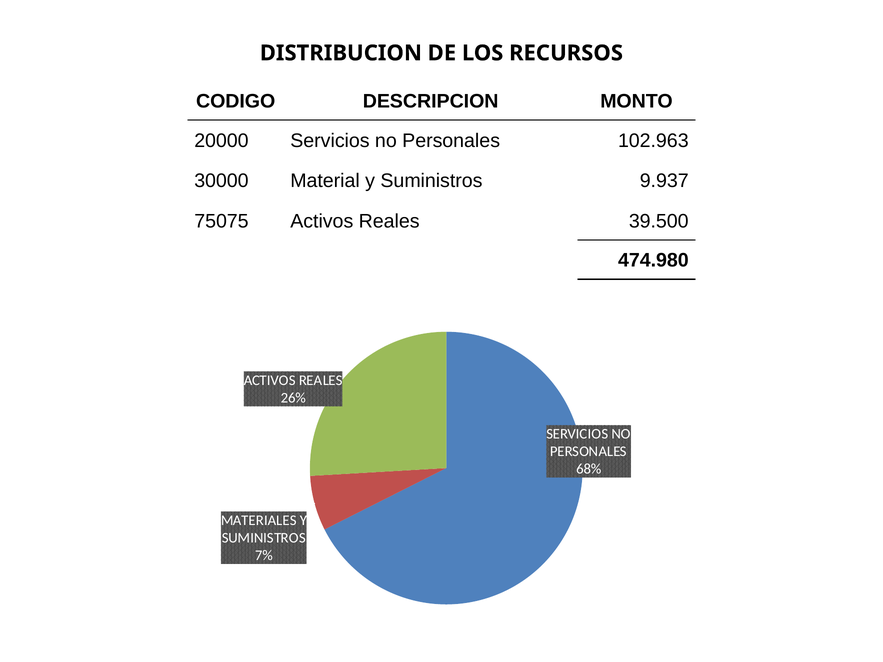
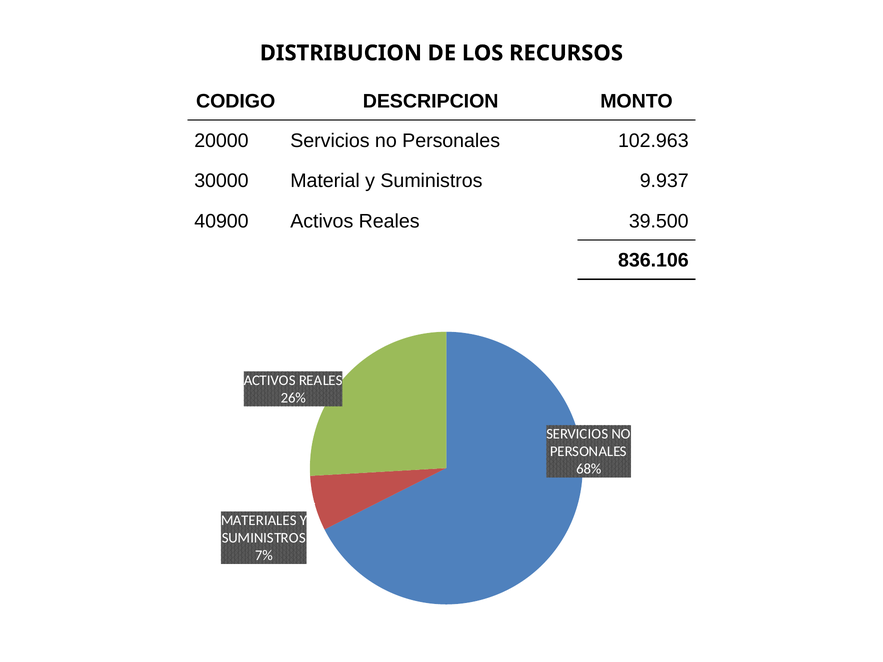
75075: 75075 -> 40900 (221, 221)
474.980: 474.980 -> 836.106 (653, 261)
